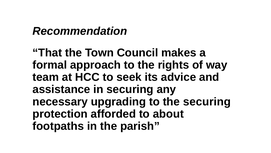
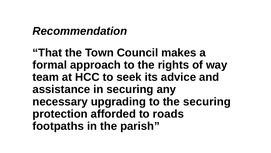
about: about -> roads (168, 114)
